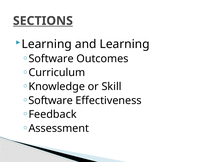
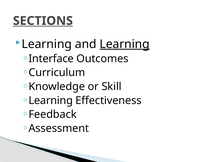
Learning underline: none -> present (125, 44)
Software: Software -> Interface (51, 59)
Software: Software -> Learning (51, 100)
